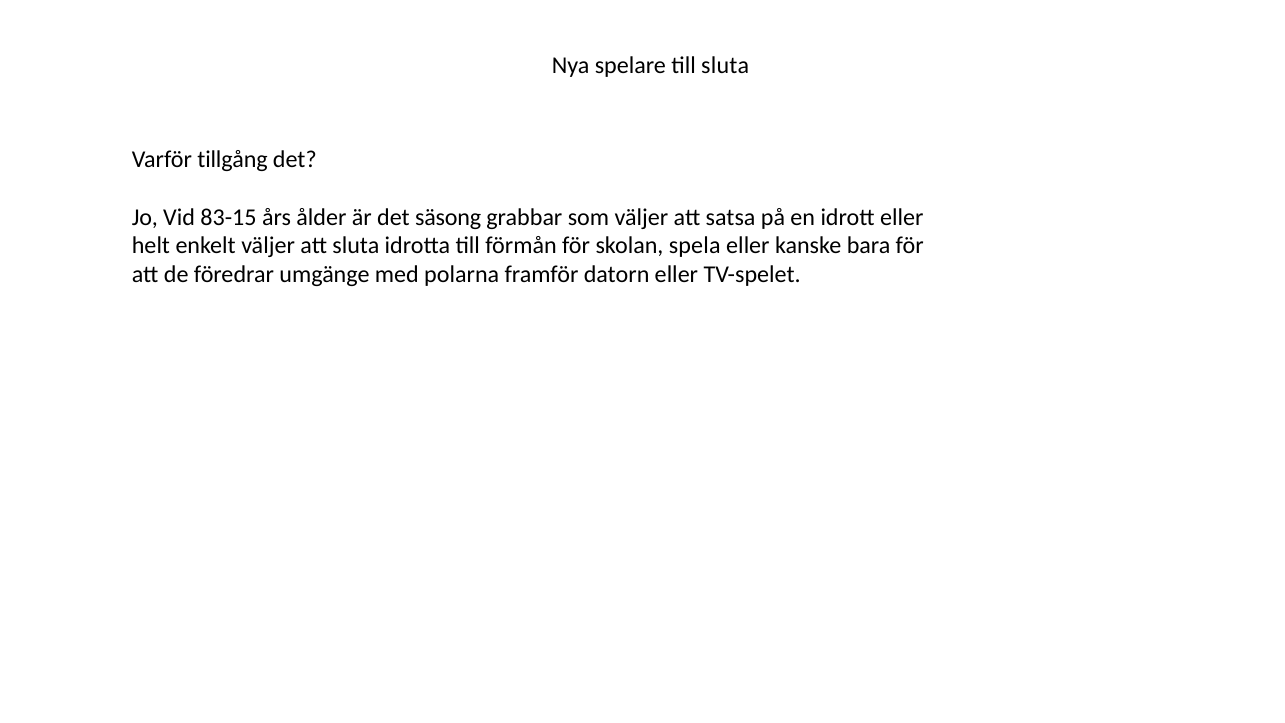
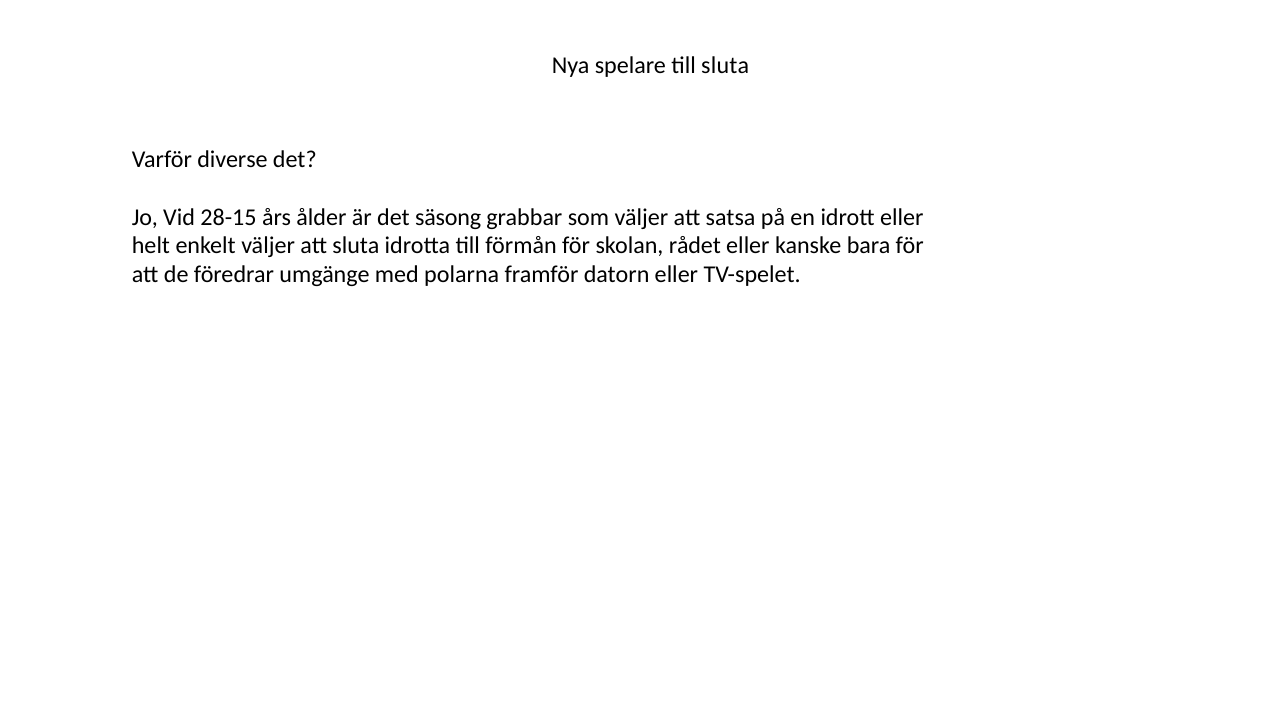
tillgång: tillgång -> diverse (232, 159)
83-15: 83-15 -> 28-15 (229, 217)
spela: spela -> rådet (695, 246)
